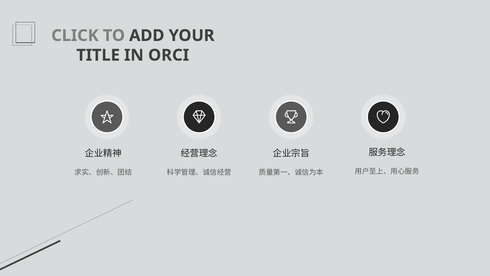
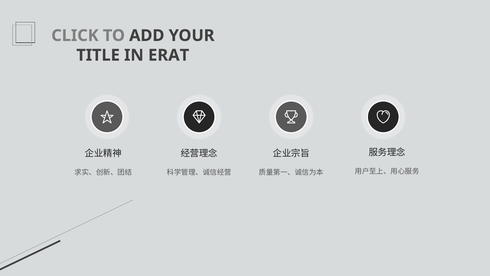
ORCI: ORCI -> ERAT (169, 55)
